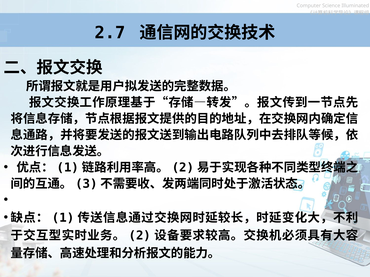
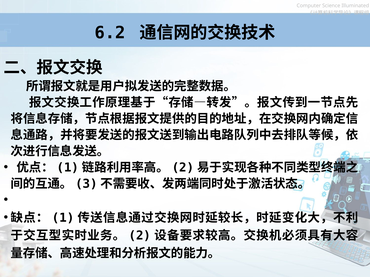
2.7: 2.7 -> 6.2 (110, 33)
